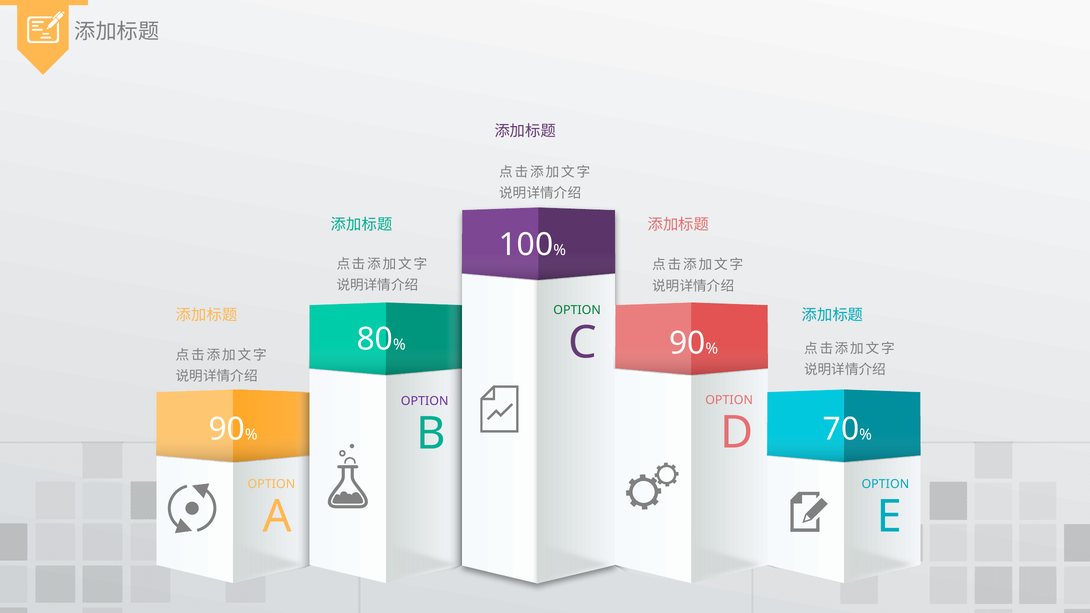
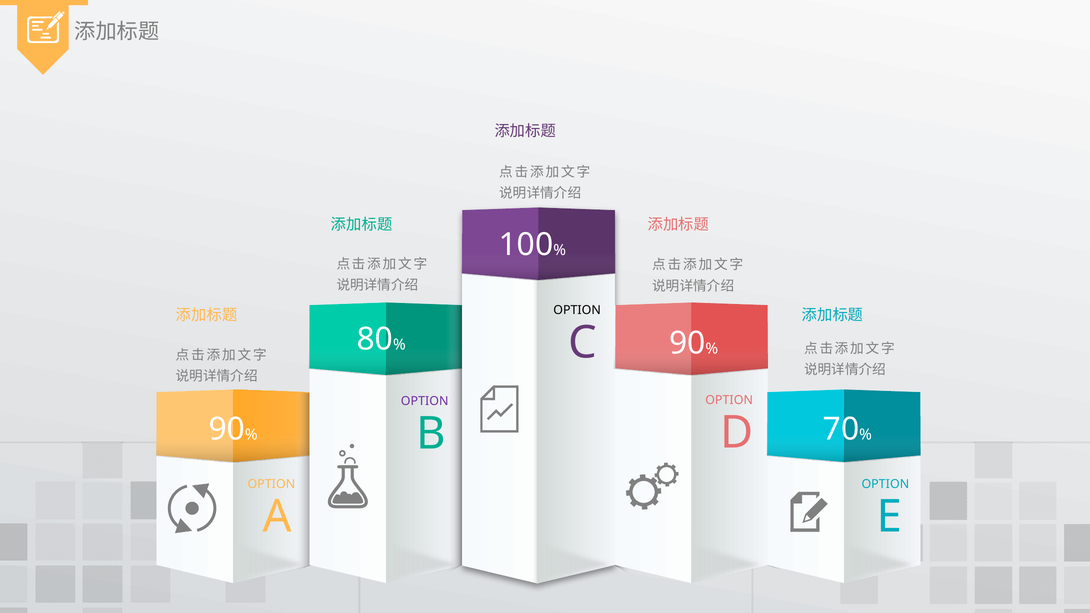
OPTION colour: green -> black (577, 310)
